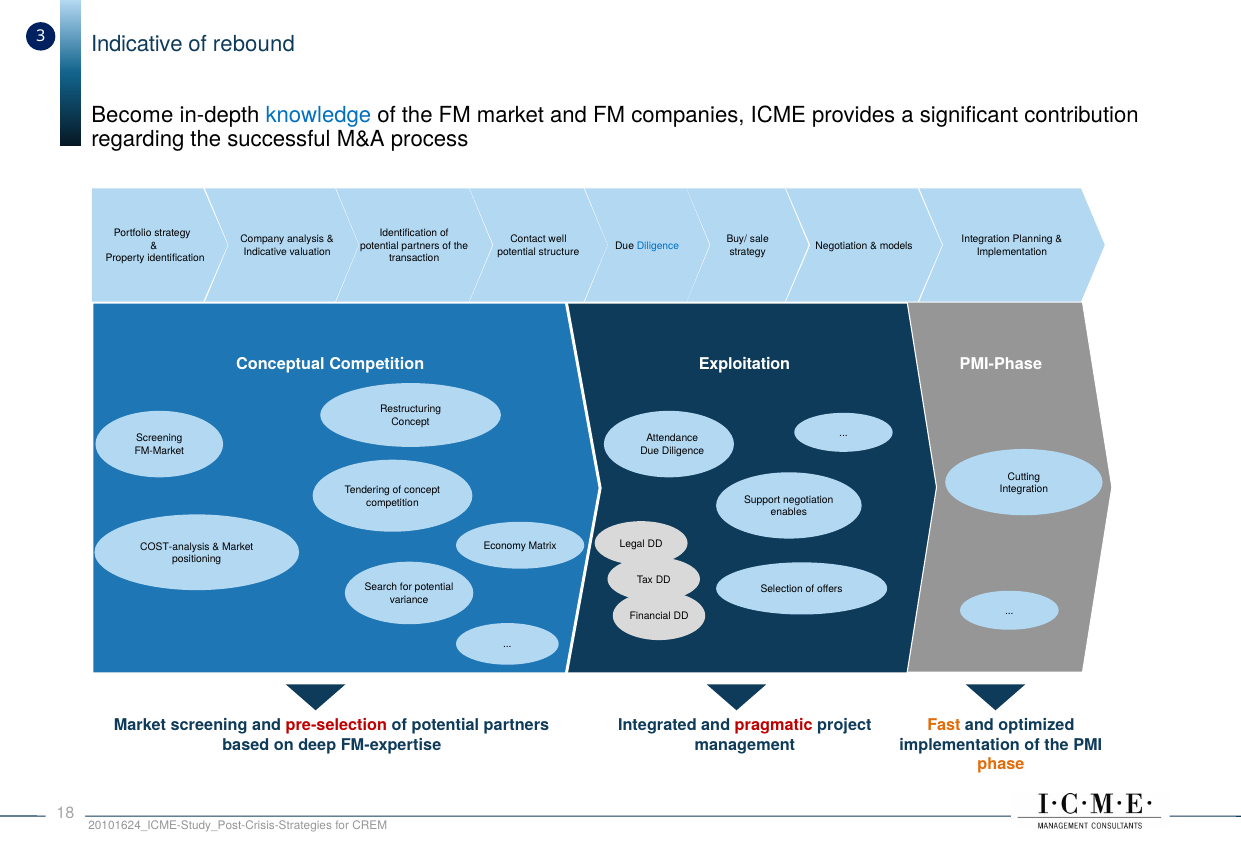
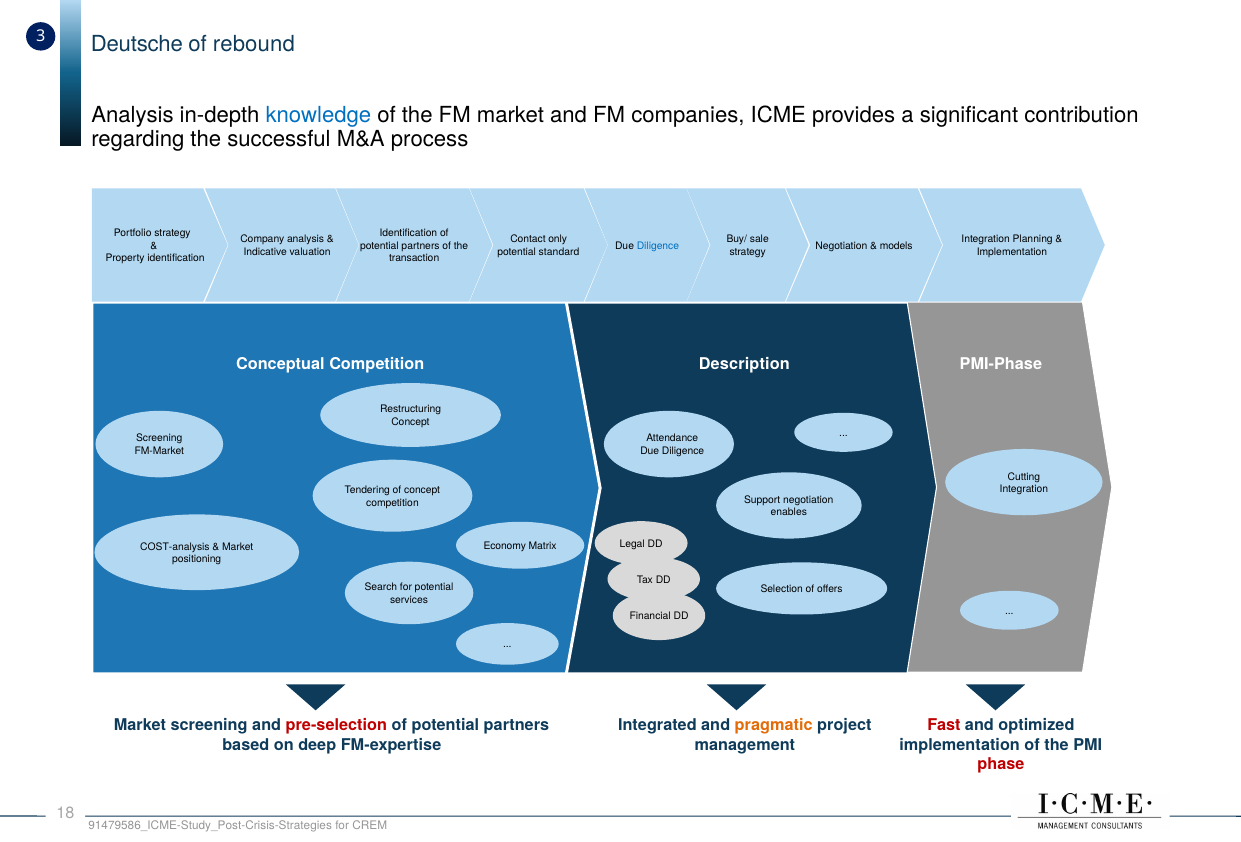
Indicative: Indicative -> Deutsche (137, 44)
Become: Become -> Analysis (132, 115)
well: well -> only (558, 240)
structure: structure -> standard (559, 252)
Exploitation: Exploitation -> Description (744, 364)
variance: variance -> services (409, 600)
pragmatic colour: red -> orange (774, 725)
Fast colour: orange -> red (944, 725)
phase colour: orange -> red (1001, 764)
20101624_ICME-Study_Post-Crisis-Strategies: 20101624_ICME-Study_Post-Crisis-Strategies -> 91479586_ICME-Study_Post-Crisis-Strategies (210, 826)
